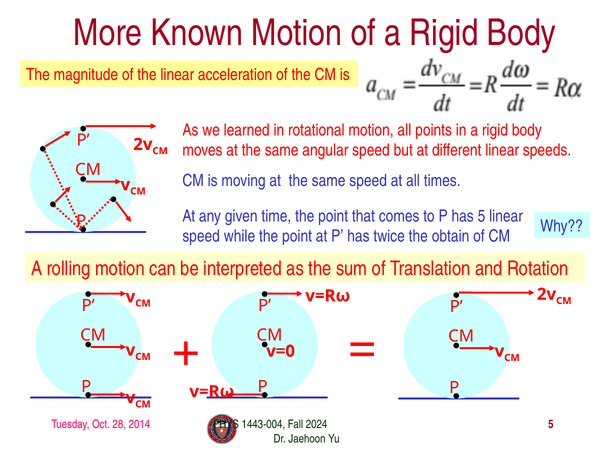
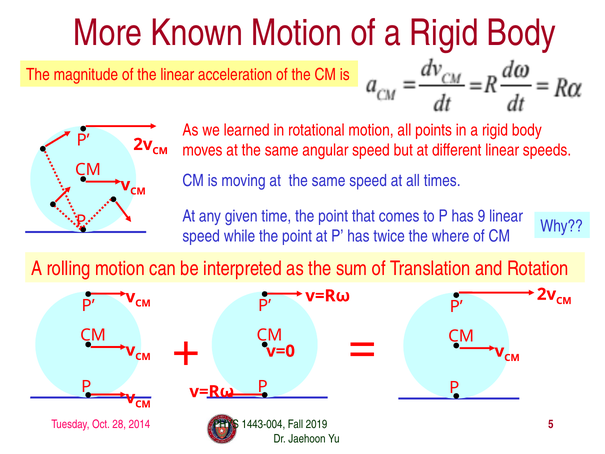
has 5: 5 -> 9 (481, 216)
obtain: obtain -> where (451, 236)
2024: 2024 -> 2019 (317, 424)
